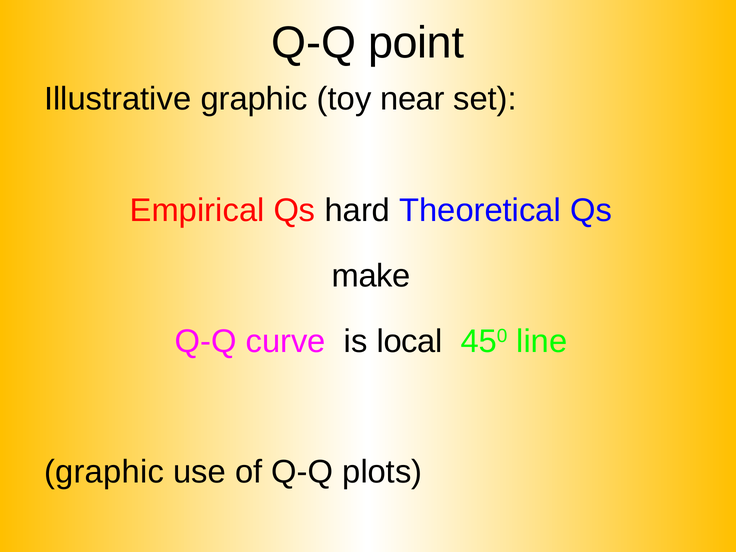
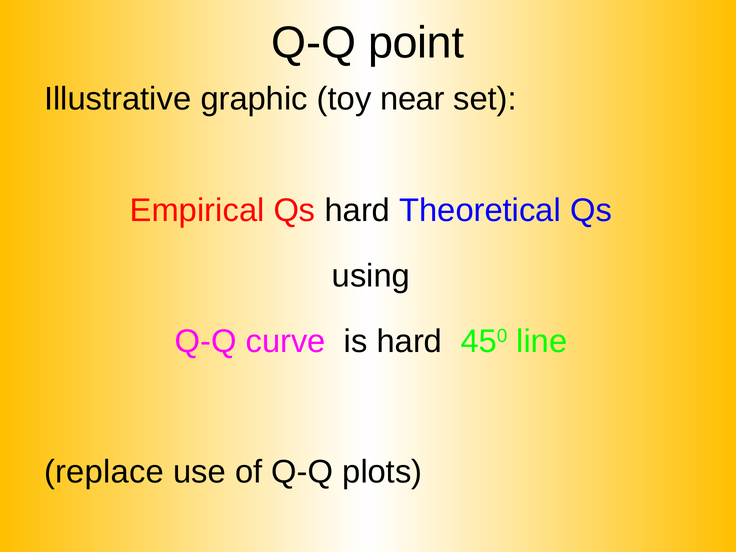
make: make -> using (371, 276)
is local: local -> hard (409, 341)
graphic: graphic -> replace (104, 472)
